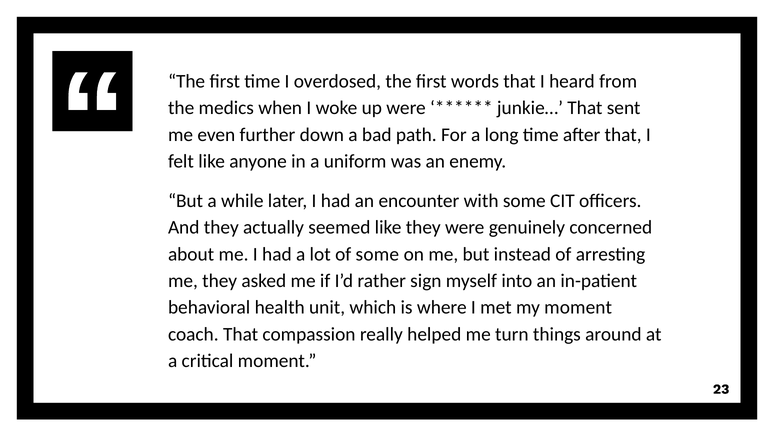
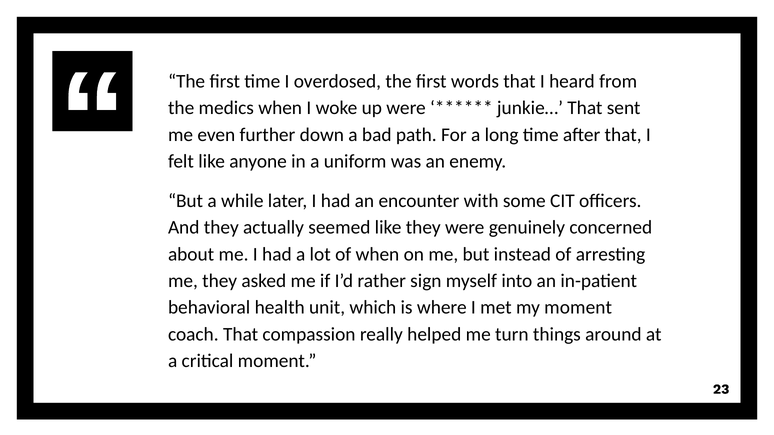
of some: some -> when (377, 254)
